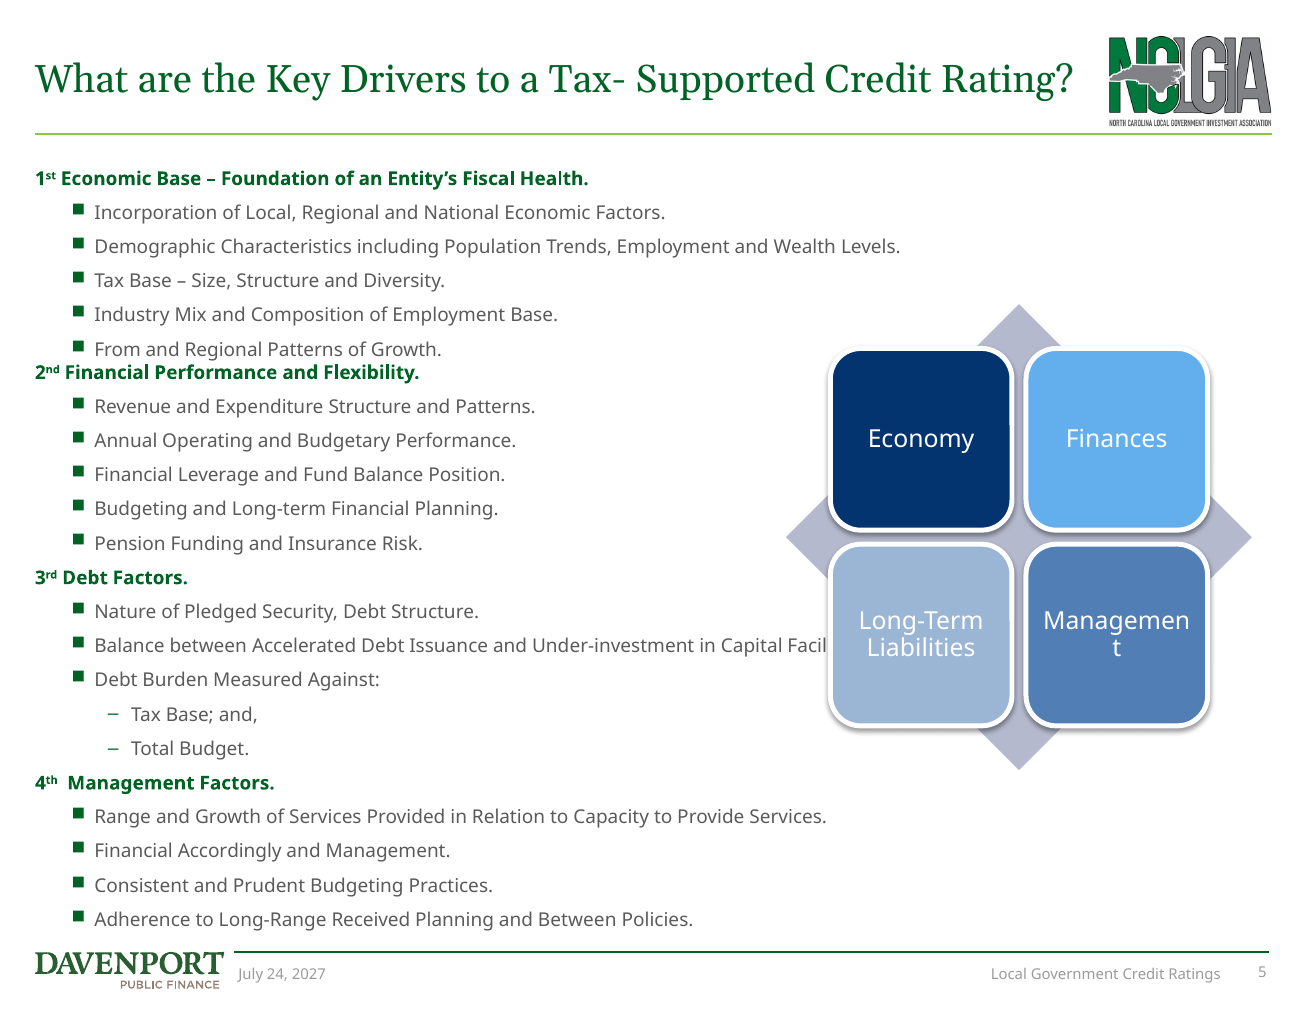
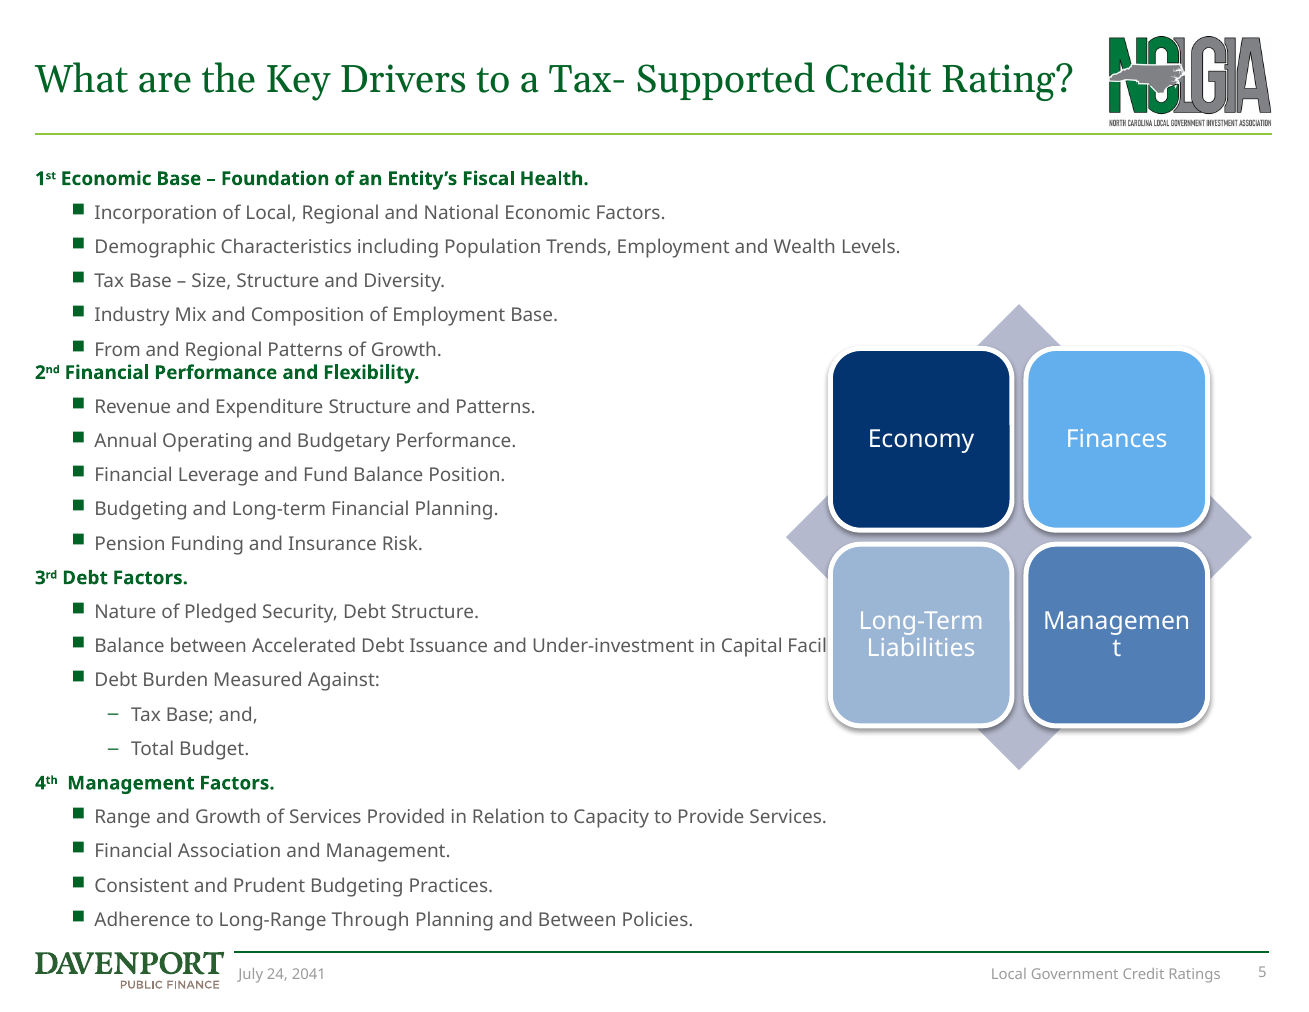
Accordingly: Accordingly -> Association (230, 851)
Received: Received -> Through (371, 920)
2027: 2027 -> 2041 (309, 974)
